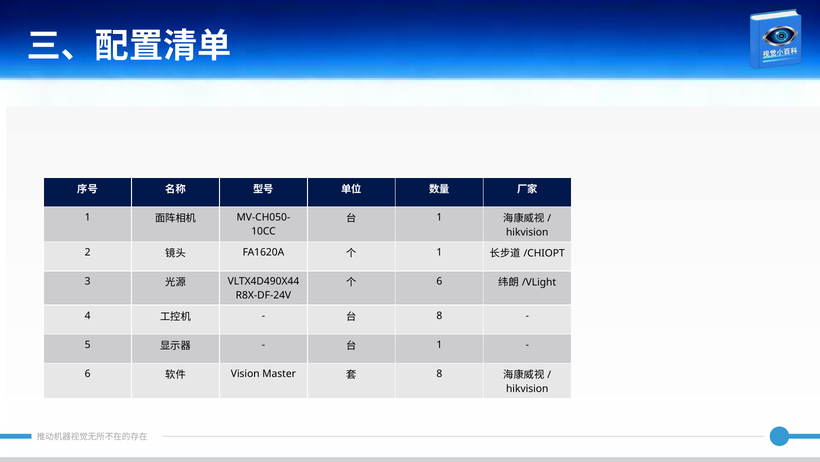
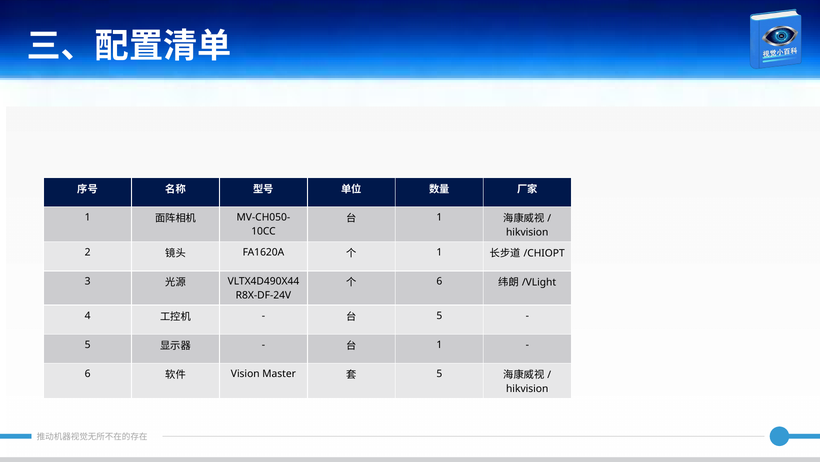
8: 8 -> 5 (439, 315)
8: 8 -> 5 (439, 373)
